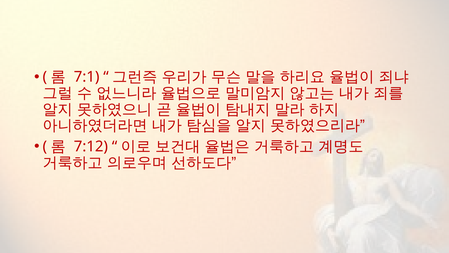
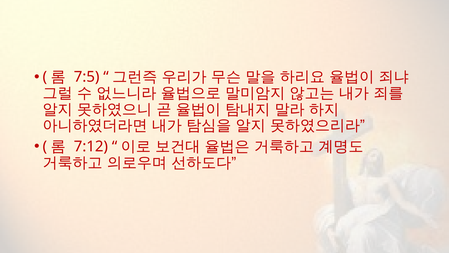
7:1: 7:1 -> 7:5 (87, 77)
